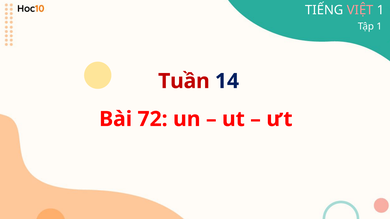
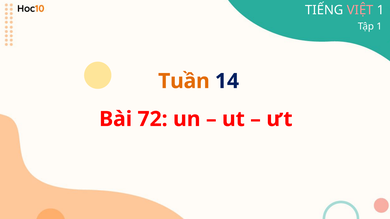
Tuần colour: red -> orange (184, 81)
